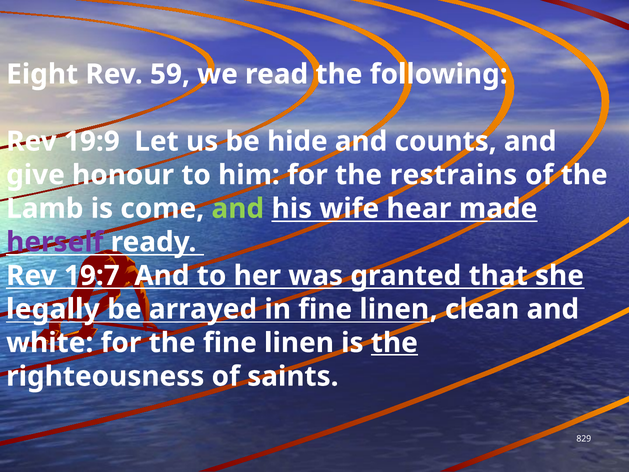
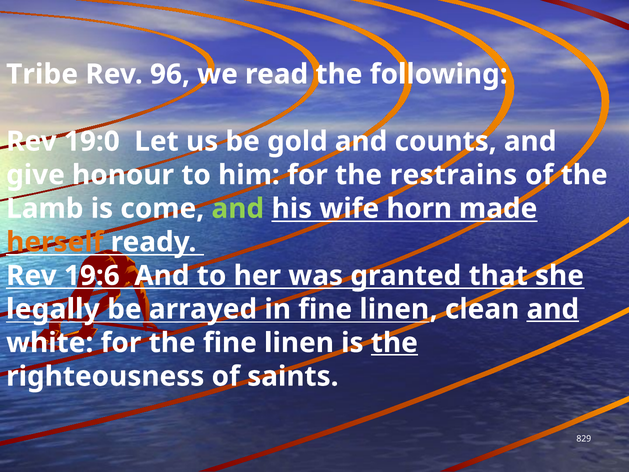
Eight: Eight -> Tribe (42, 74)
59: 59 -> 96 (170, 74)
19:9: 19:9 -> 19:0 (92, 141)
hide: hide -> gold (297, 141)
hear: hear -> horn (419, 208)
herself colour: purple -> orange (55, 242)
19:7: 19:7 -> 19:6 (92, 276)
and underline: none -> present (553, 309)
